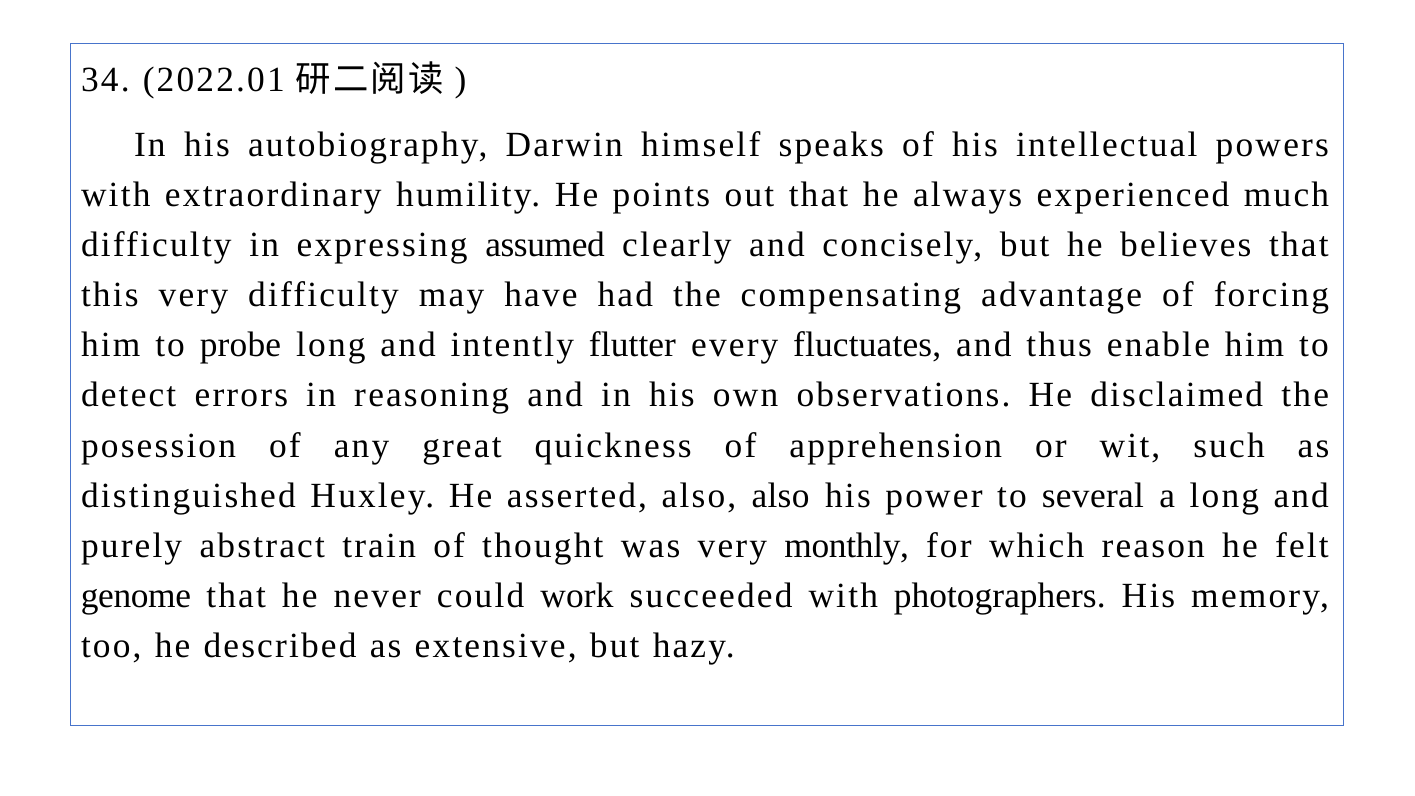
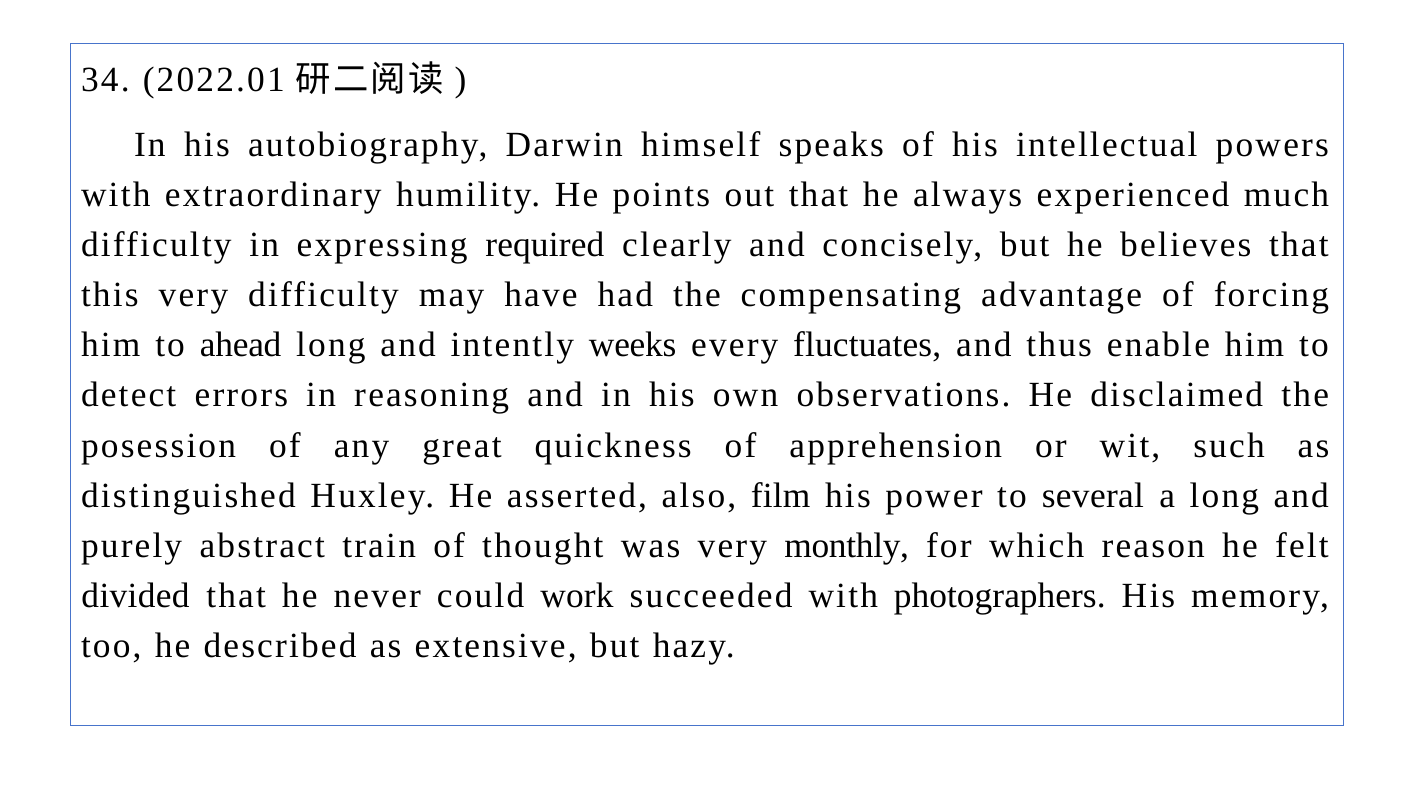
assumed: assumed -> required (545, 245)
probe: probe -> ahead (241, 345)
flutter: flutter -> weeks (633, 345)
also also: also -> film (781, 495)
genome: genome -> divided (136, 596)
